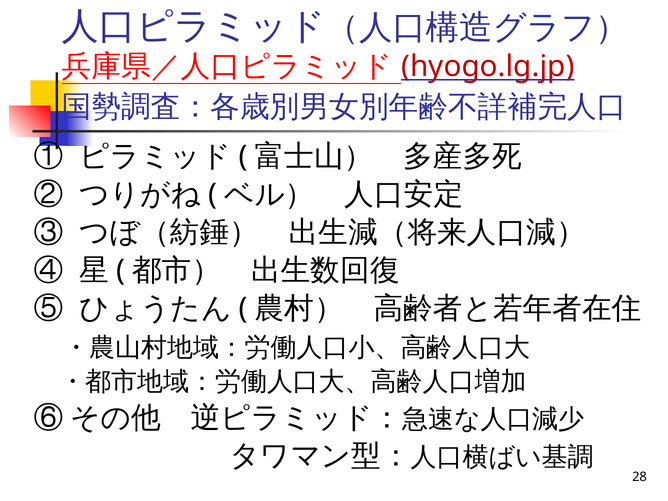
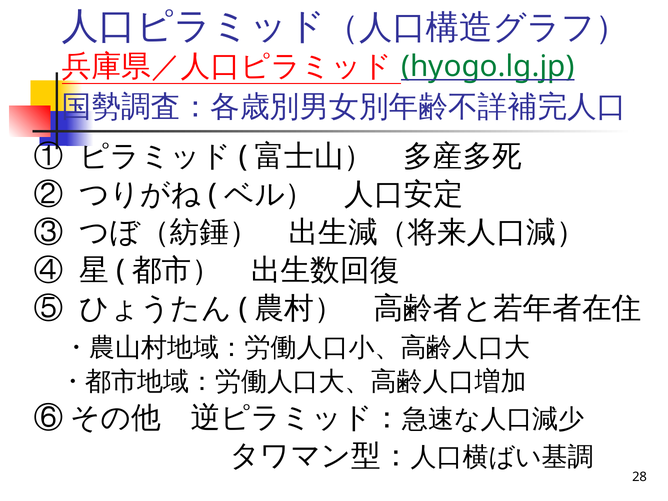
hyogo.lg.jp colour: red -> green (488, 66)
